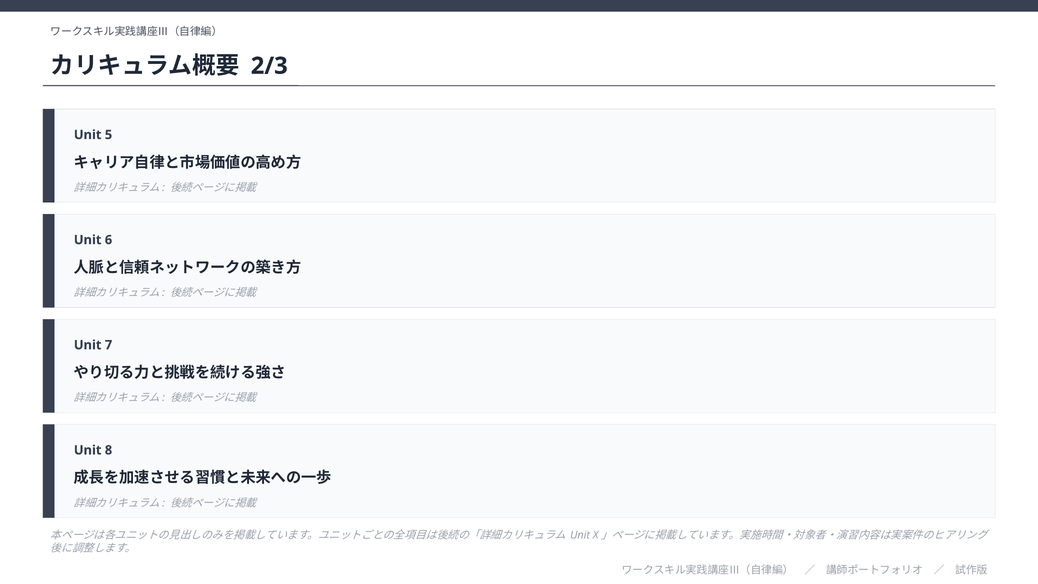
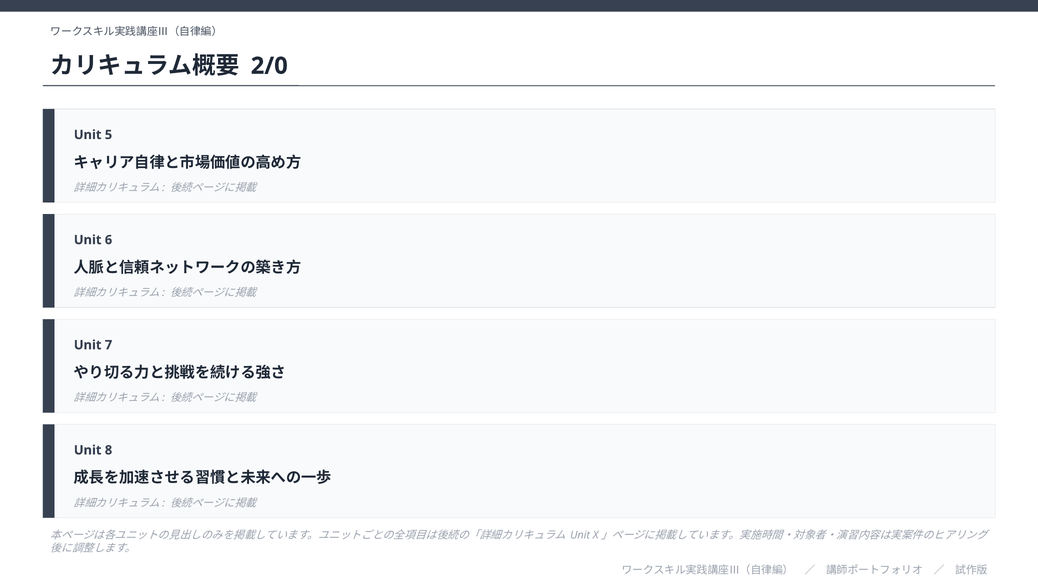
2/3: 2/3 -> 2/0 (269, 66)
